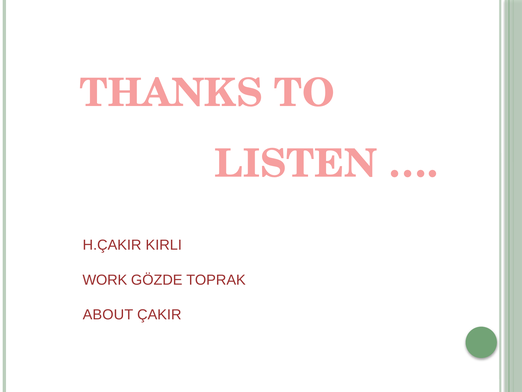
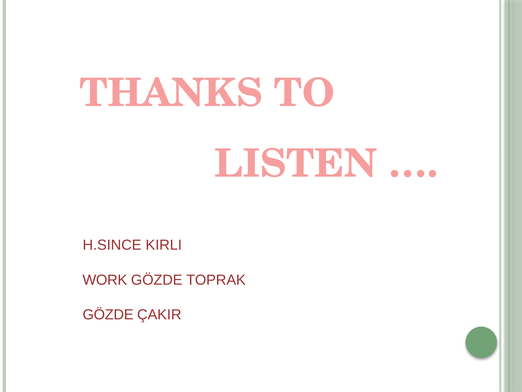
H.ÇAKIR: H.ÇAKIR -> H.SINCE (112, 245)
ABOUT: ABOUT -> GÖZDE (108, 314)
